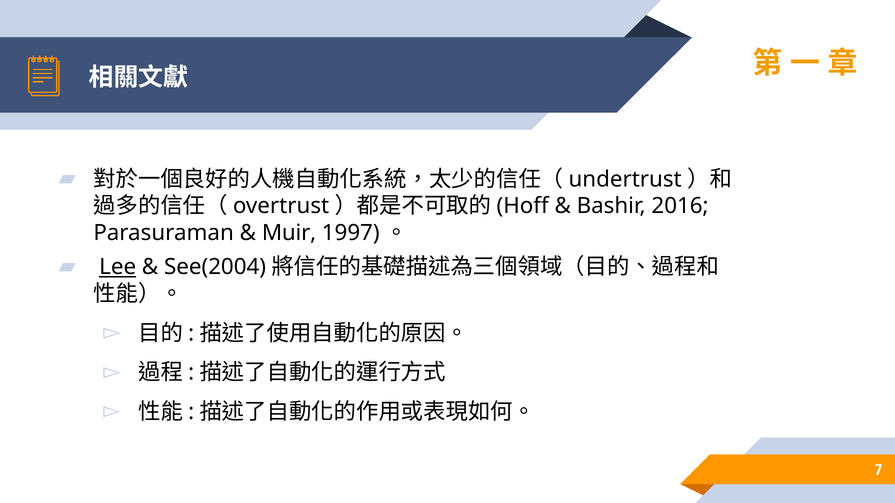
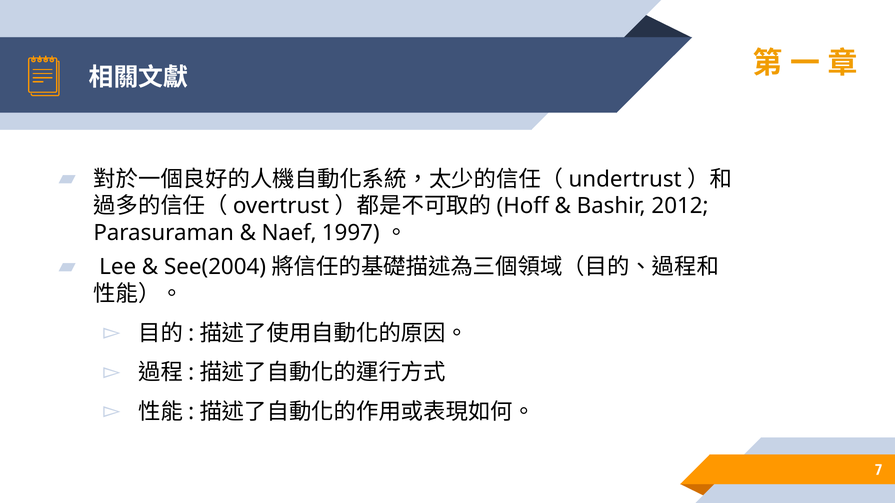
2016: 2016 -> 2012 (680, 206)
Muir: Muir -> Naef (289, 233)
Lee underline: present -> none (118, 267)
